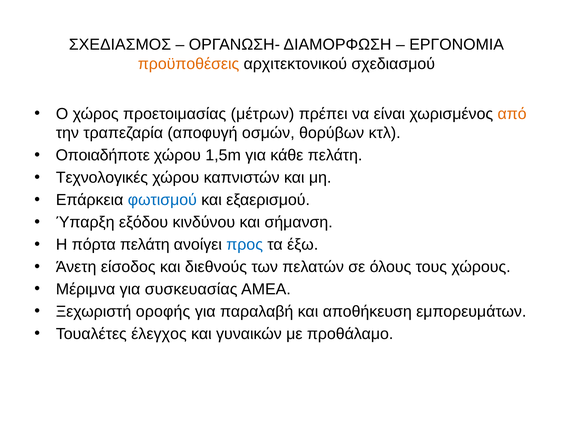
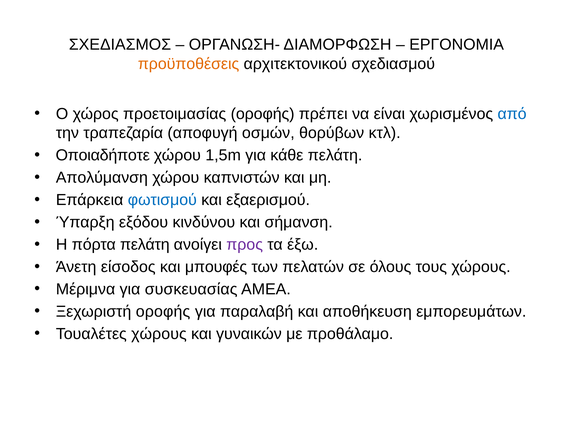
προετοιμασίας μέτρων: μέτρων -> οροφής (263, 114)
από colour: orange -> blue (512, 114)
Τεχνολογικές: Τεχνολογικές -> Απολύμανση (102, 178)
προς colour: blue -> purple (245, 245)
διεθνούς: διεθνούς -> μπουφές (216, 267)
Τουαλέτες έλεγχος: έλεγχος -> χώρους (159, 334)
